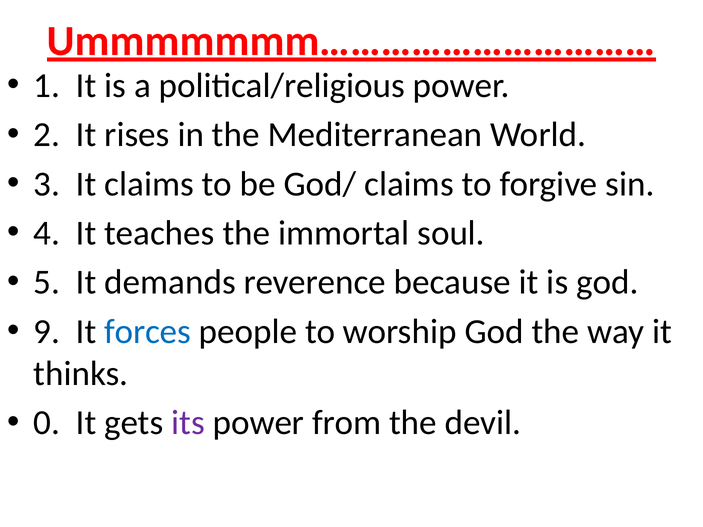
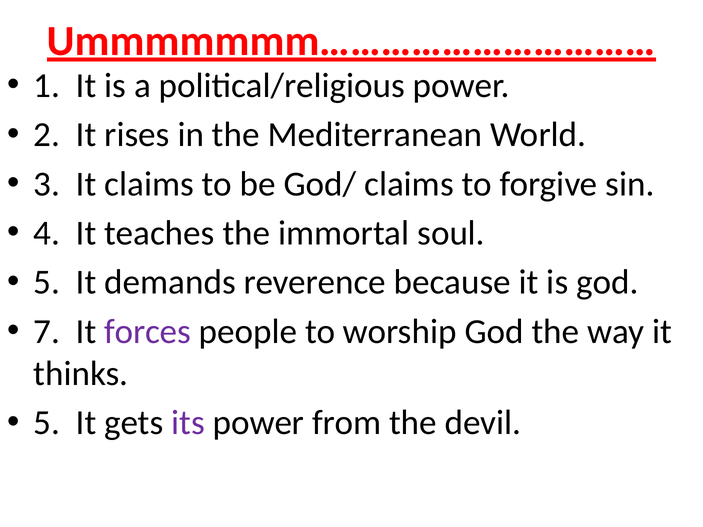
9: 9 -> 7 (47, 332)
forces colour: blue -> purple (148, 332)
0: 0 -> 5 (47, 423)
